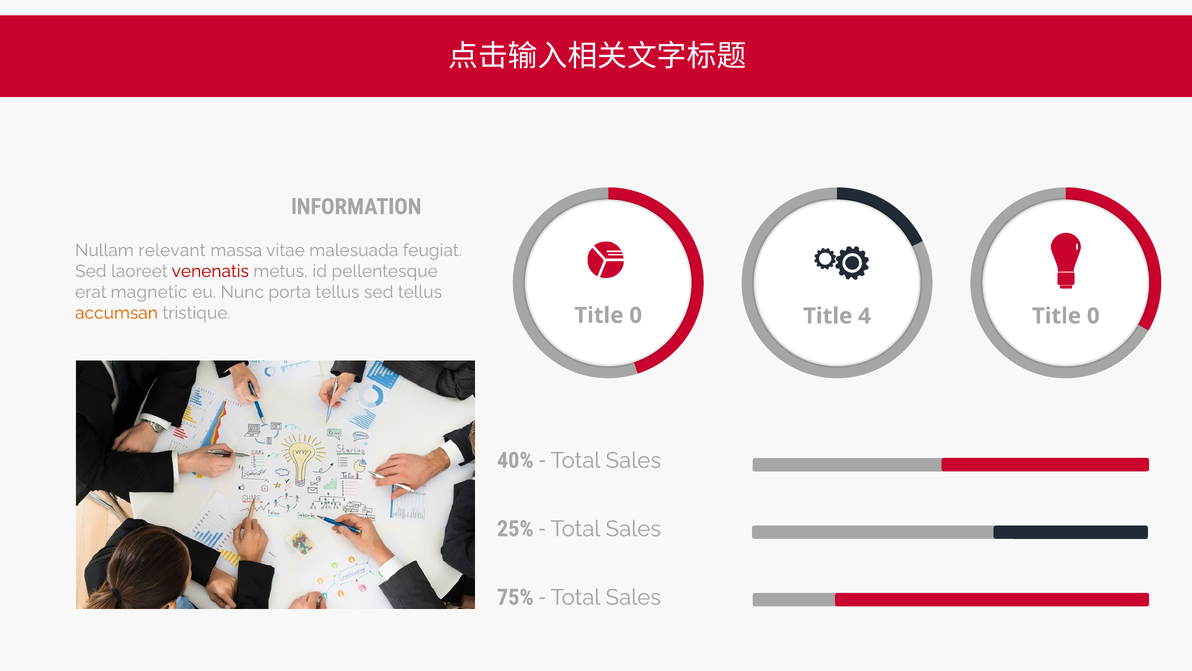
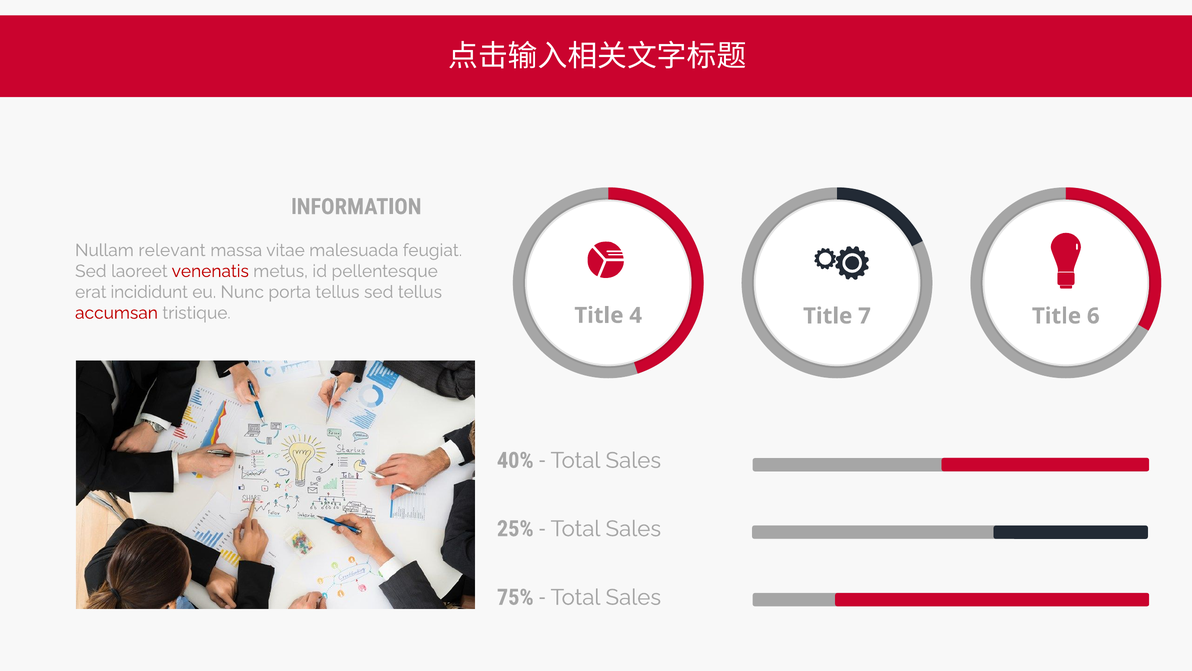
magnetic: magnetic -> incididunt (149, 292)
accumsan colour: orange -> red (116, 313)
0: 0 -> 4 (636, 315)
4: 4 -> 7 (864, 316)
0: 0 -> 6 (1093, 316)
